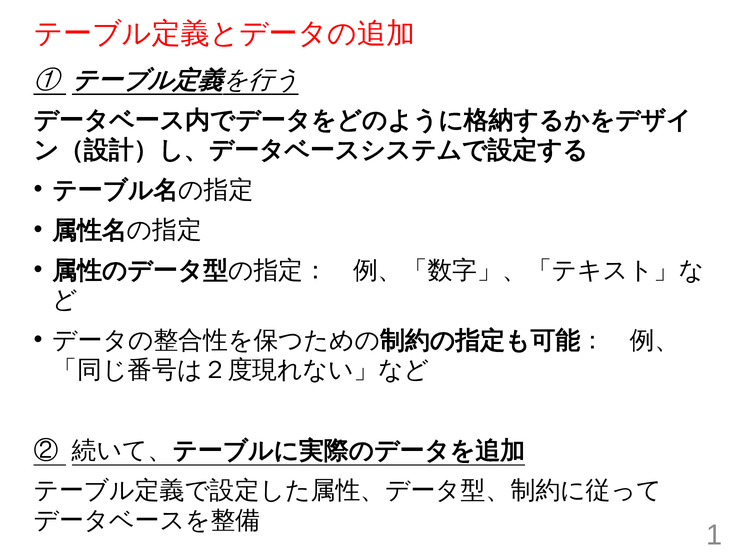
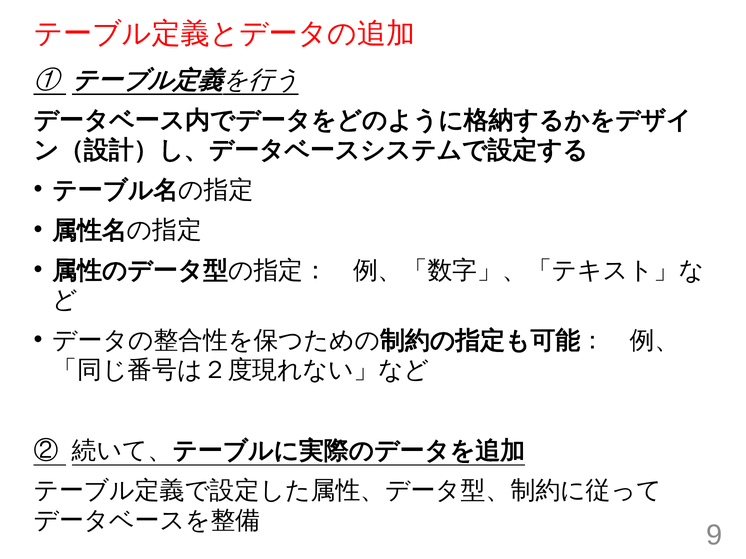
1: 1 -> 9 (714, 535)
